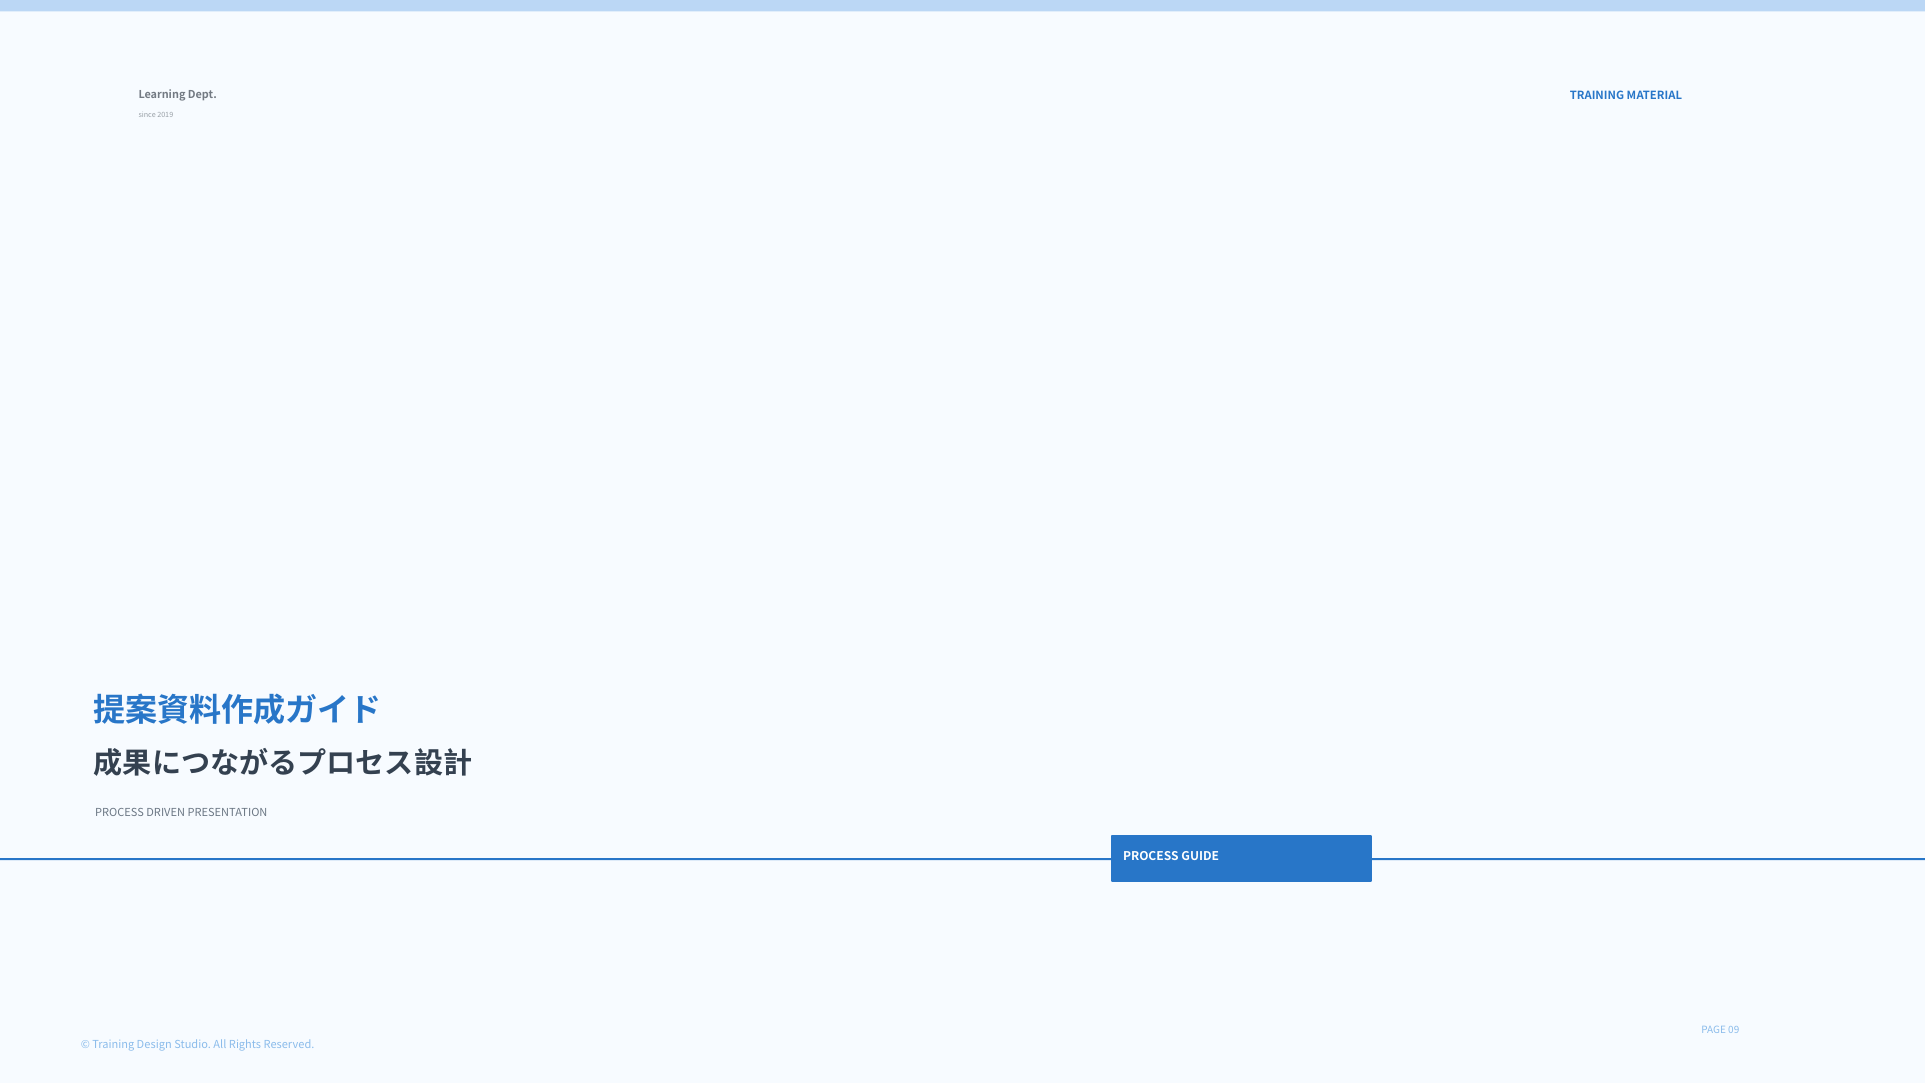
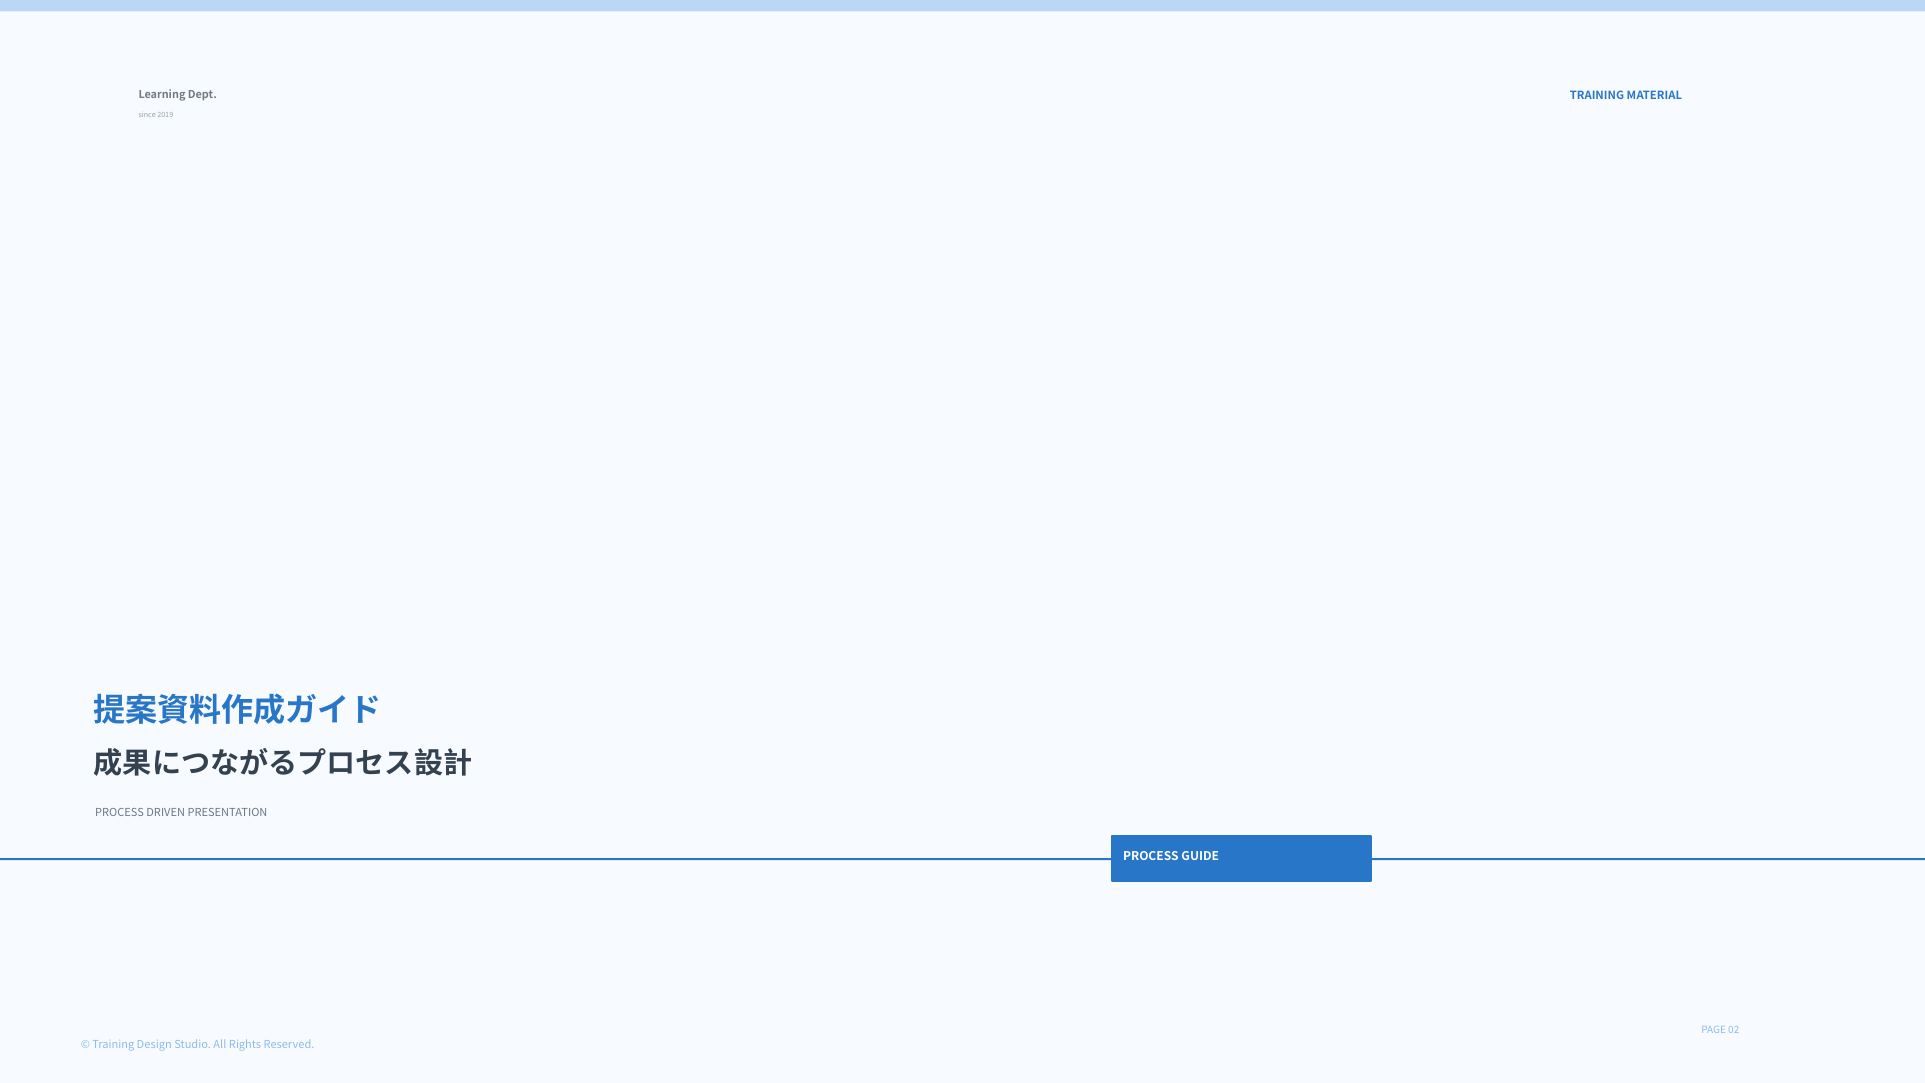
09: 09 -> 02 (1734, 1030)
